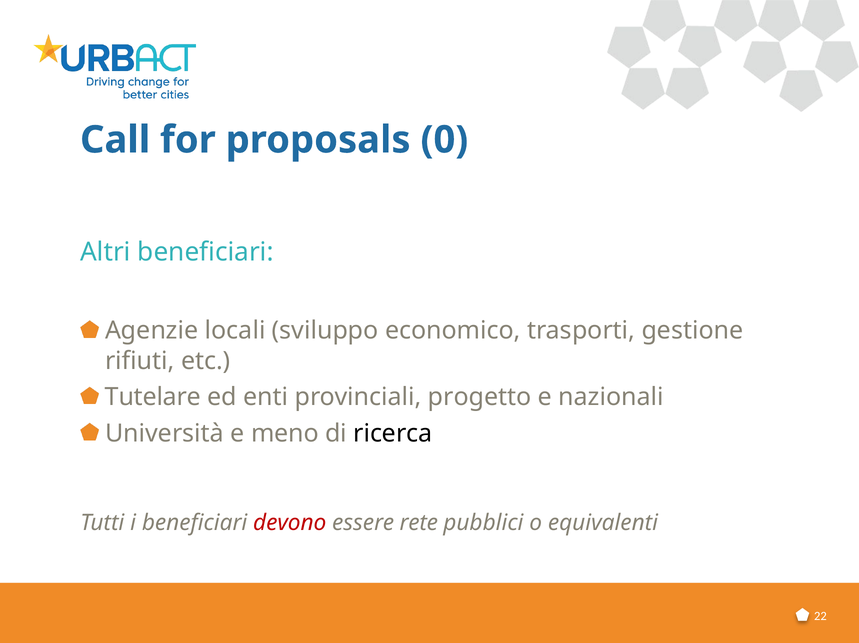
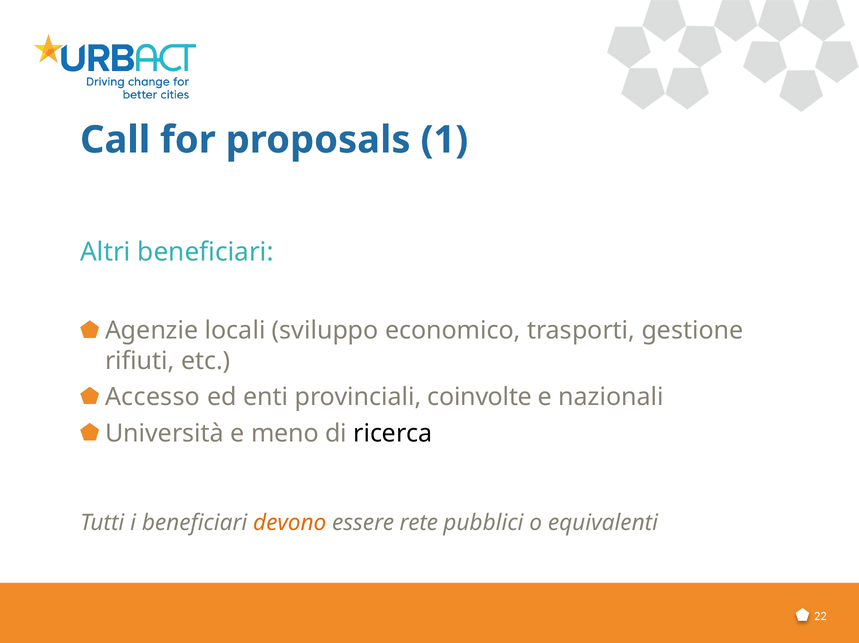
0: 0 -> 1 (444, 140)
Tutelare: Tutelare -> Accesso (153, 397)
progetto: progetto -> coinvolte (480, 397)
devono colour: red -> orange (290, 523)
